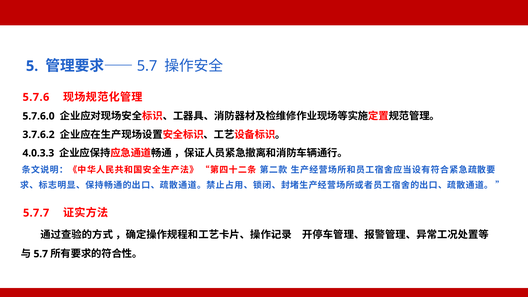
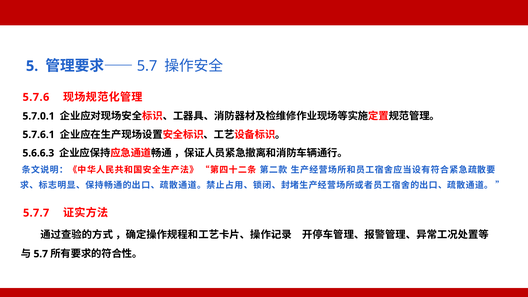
5.7.6.0: 5.7.6.0 -> 5.7.0.1 (39, 116)
3.7.6.2: 3.7.6.2 -> 5.7.6.1 (39, 135)
4.0.3.3: 4.0.3.3 -> 5.6.6.3 (38, 153)
